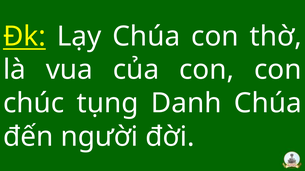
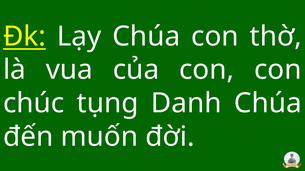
người: người -> muốn (99, 137)
